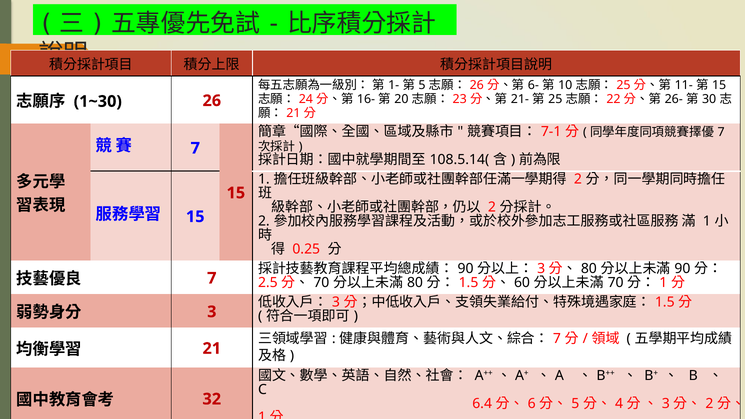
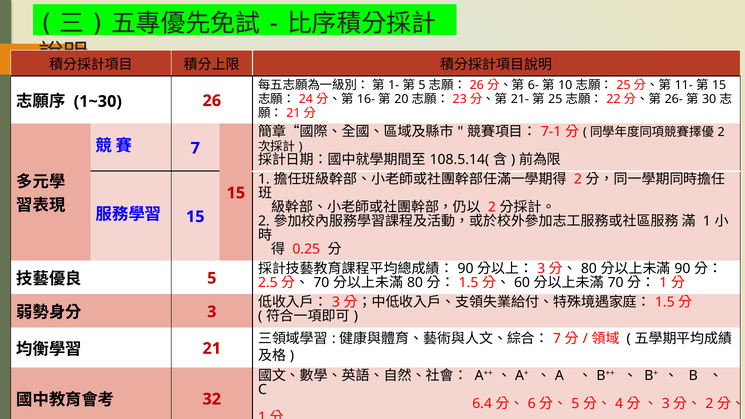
7: 7 -> 2 (721, 132)
7: 7 -> 5 (212, 278)
